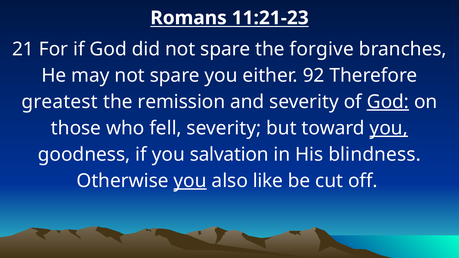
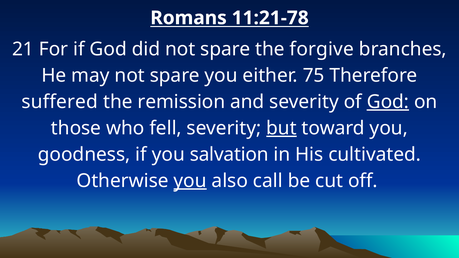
11:21-23: 11:21-23 -> 11:21-78 (270, 18)
92: 92 -> 75 (314, 75)
greatest: greatest -> suffered (60, 102)
but underline: none -> present (281, 128)
you underline: present -> none (389, 128)
blindness: blindness -> cultivated (375, 155)
like: like -> call (268, 181)
